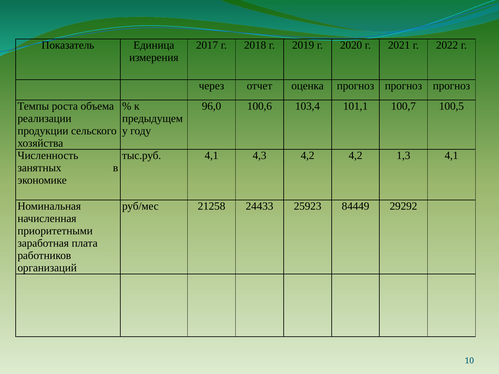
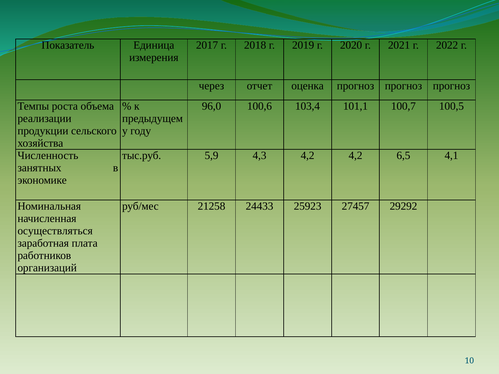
тыс.руб 4,1: 4,1 -> 5,9 (212, 156)
1,3: 1,3 -> 6,5 (403, 156)
84449: 84449 -> 27457 (356, 206)
приоритетными: приоритетными -> осуществляться (55, 231)
